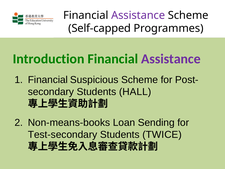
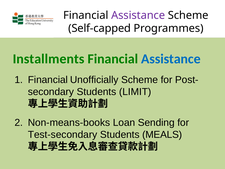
Introduction: Introduction -> Installments (49, 59)
Assistance colour: purple -> blue (171, 59)
Suspicious: Suspicious -> Unofficially (94, 80)
HALL: HALL -> LIMIT (135, 92)
TWICE: TWICE -> MEALS (162, 134)
